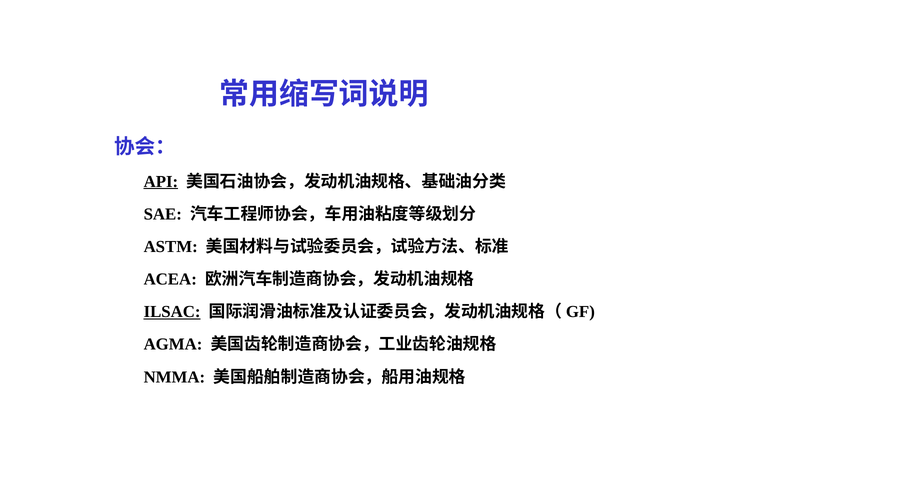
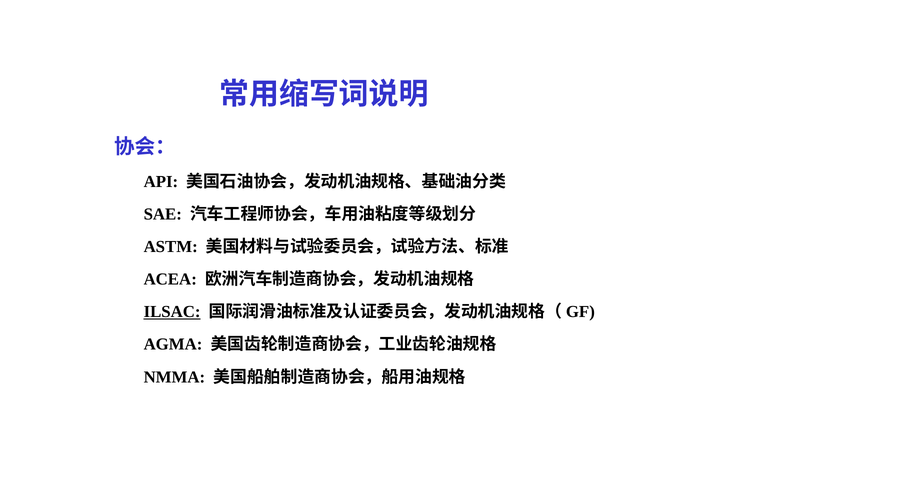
API underline: present -> none (161, 182)
